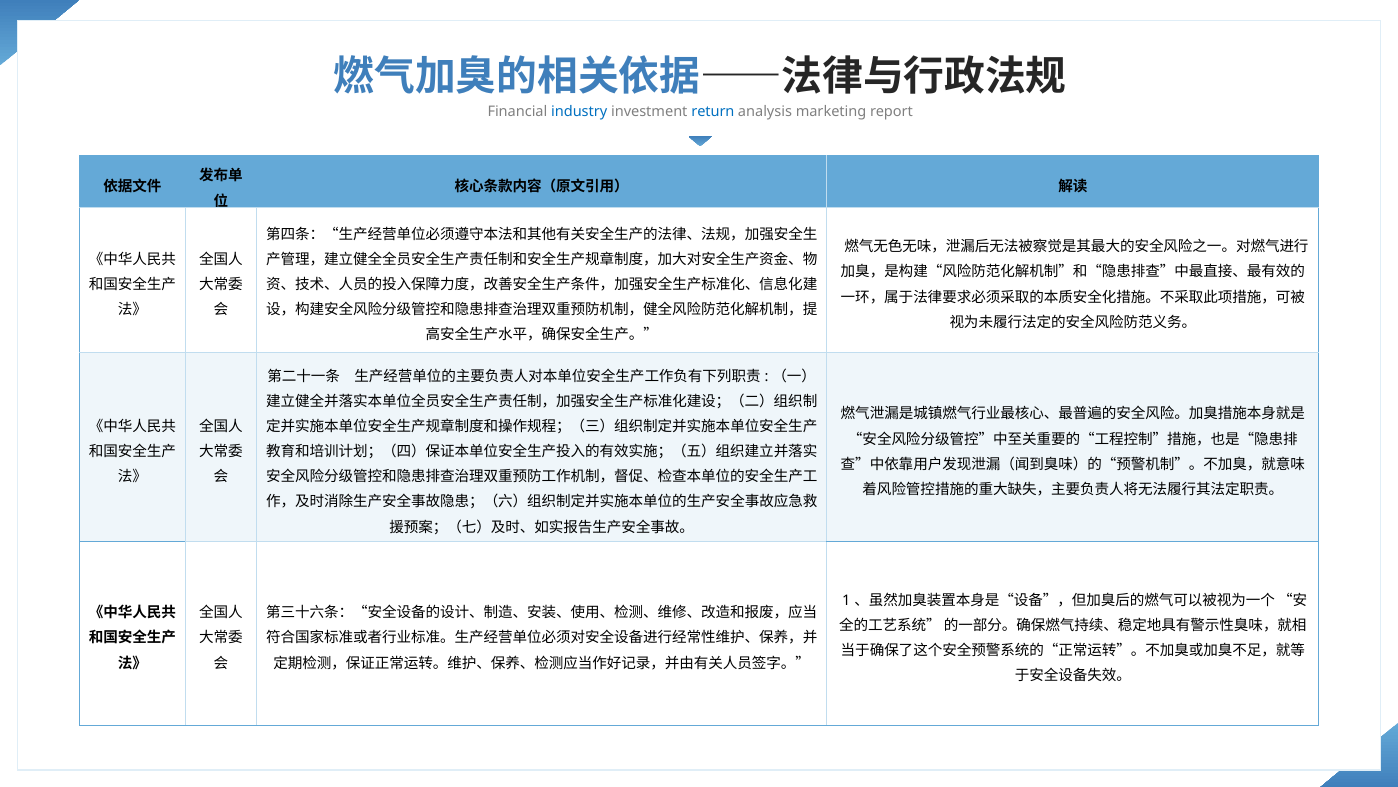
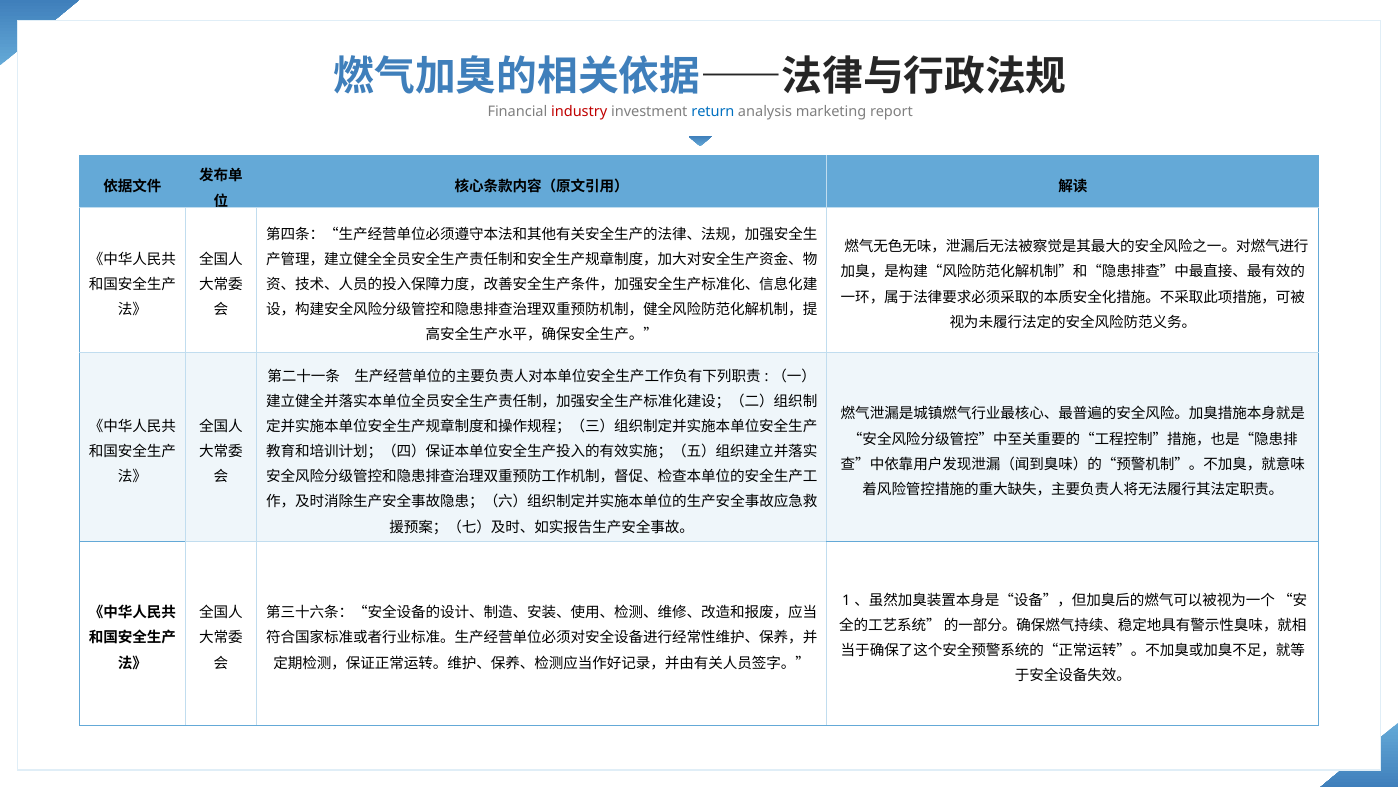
industry colour: blue -> red (579, 112)
